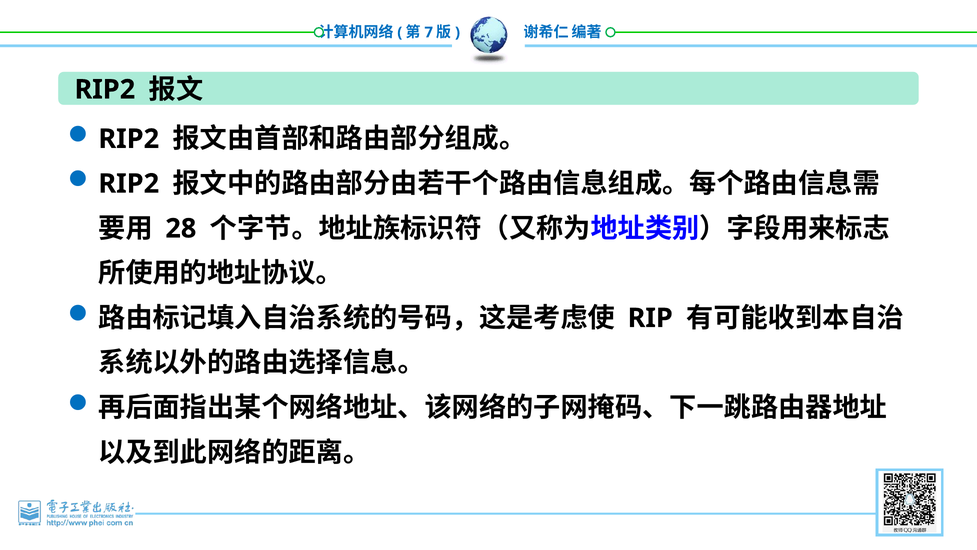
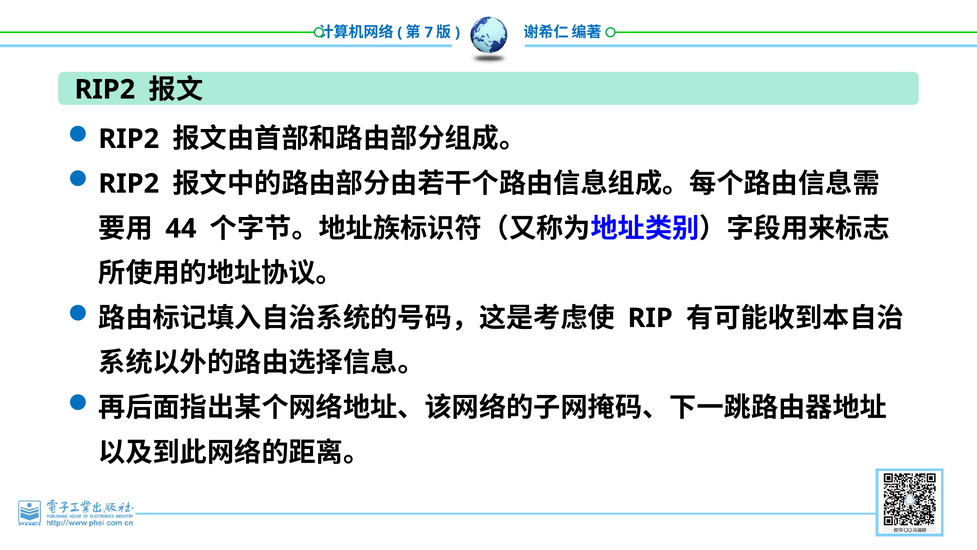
28: 28 -> 44 (181, 228)
